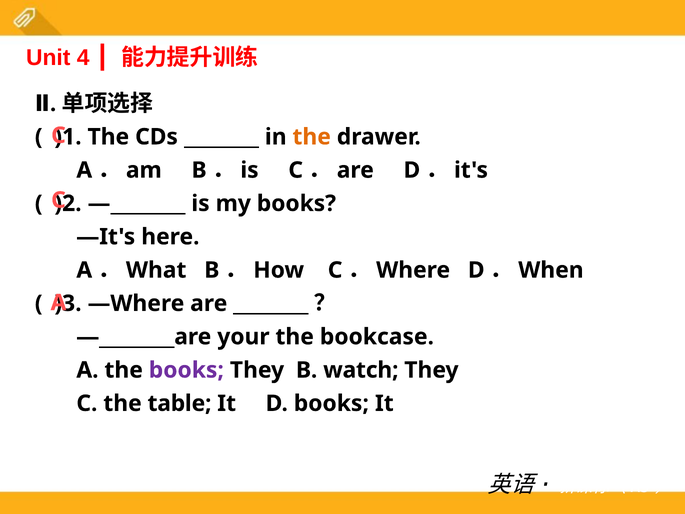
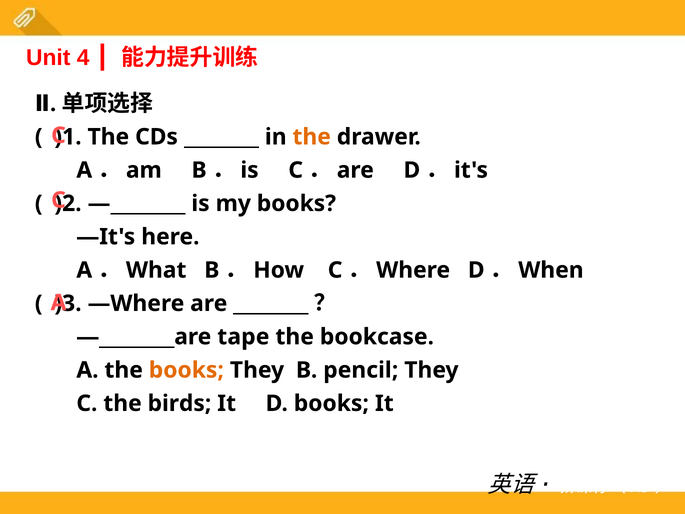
your: your -> tape (243, 337)
books colour: purple -> orange (186, 370)
watch: watch -> pencil (361, 370)
table: table -> birds (179, 403)
